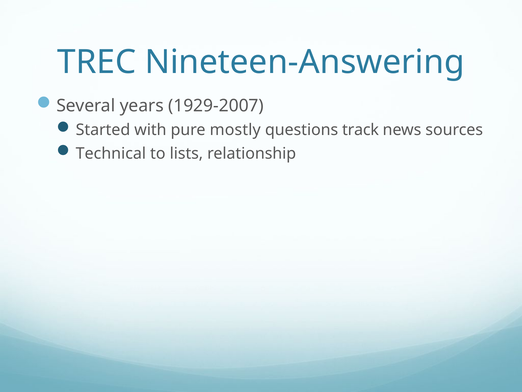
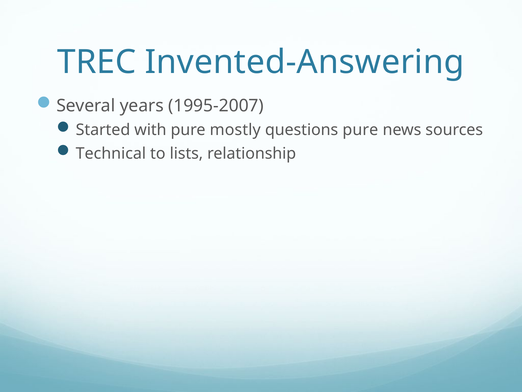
Nineteen-Answering: Nineteen-Answering -> Invented-Answering (305, 62)
1929-2007: 1929-2007 -> 1995-2007 (216, 106)
questions track: track -> pure (360, 130)
